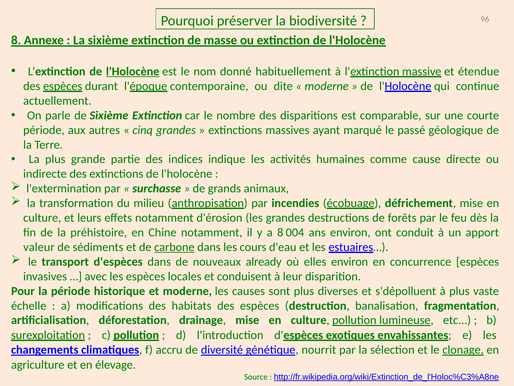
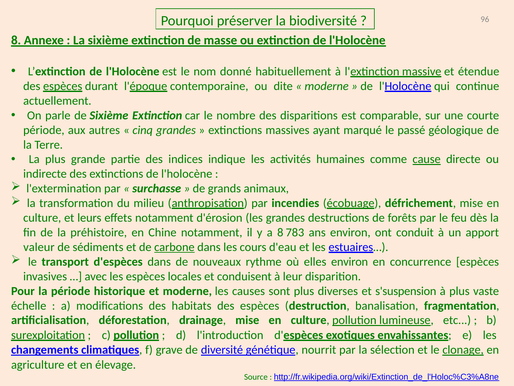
l'Holocène underline: present -> none (133, 71)
cause underline: none -> present (427, 159)
004: 004 -> 783 (295, 232)
already: already -> rythme (264, 262)
s'dépolluent: s'dépolluent -> s'suspension (406, 291)
accru: accru -> grave (169, 349)
